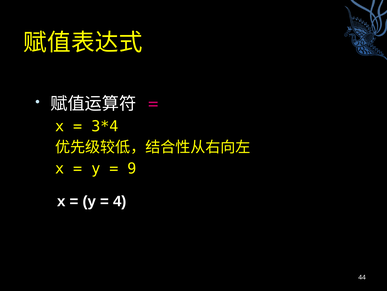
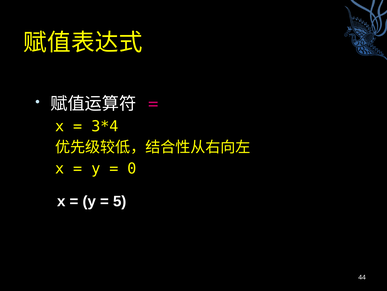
9: 9 -> 0 (132, 168)
4: 4 -> 5 (120, 201)
